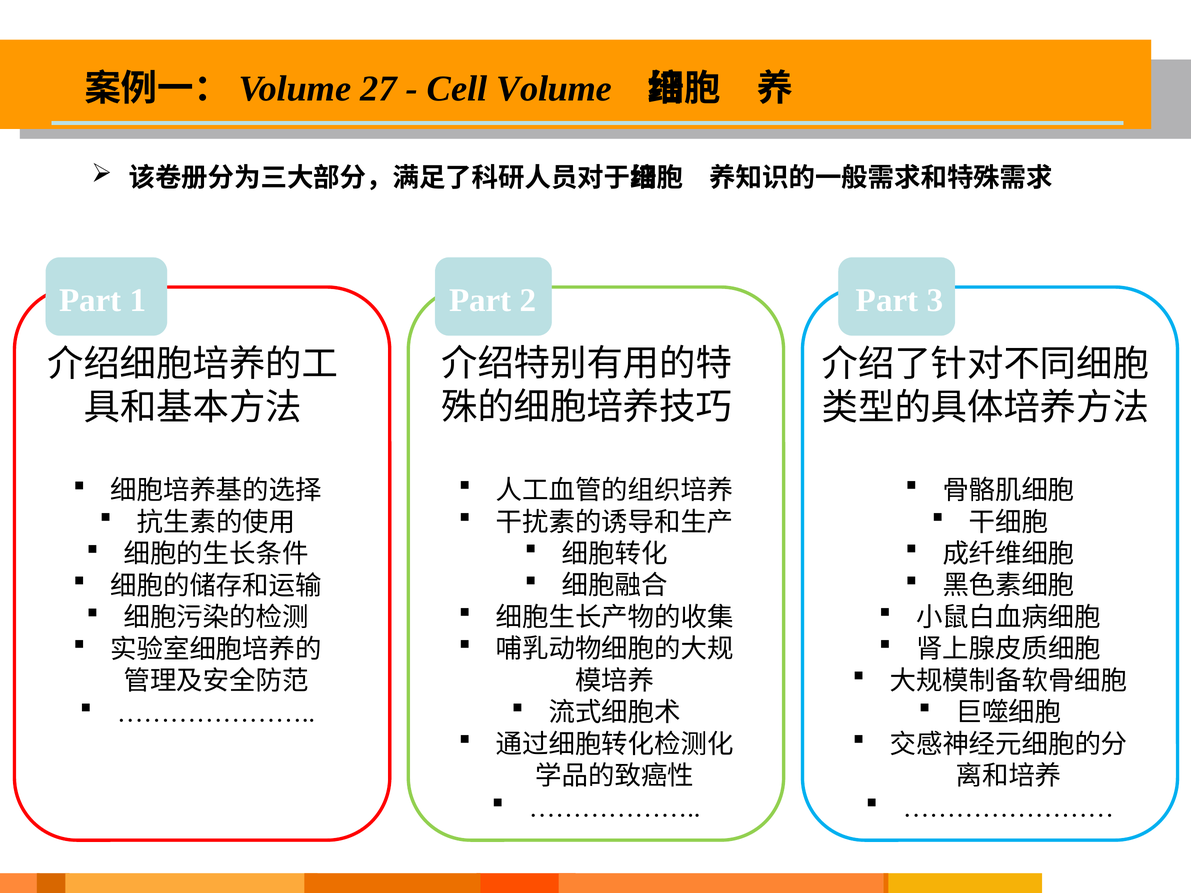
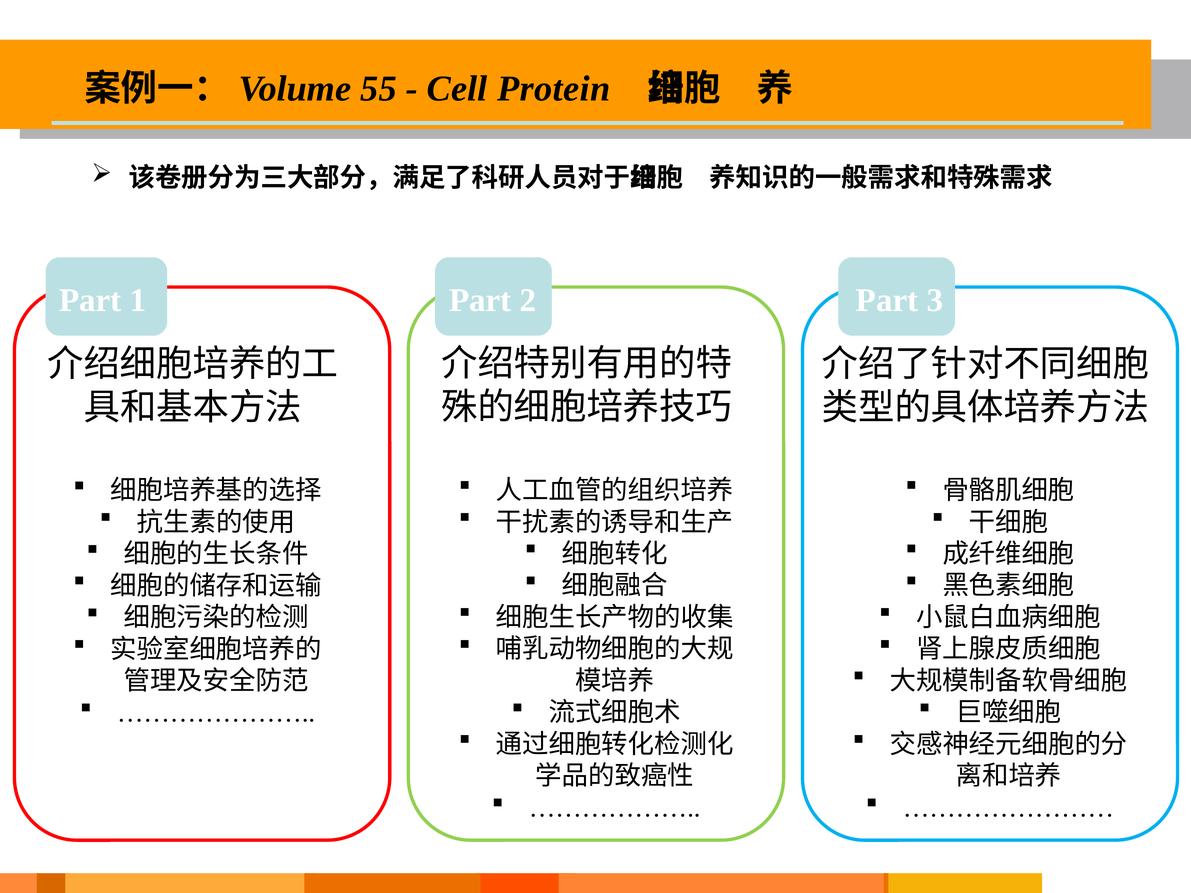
27: 27 -> 55 (379, 89)
Volume: Volume -> Protein (554, 89)
